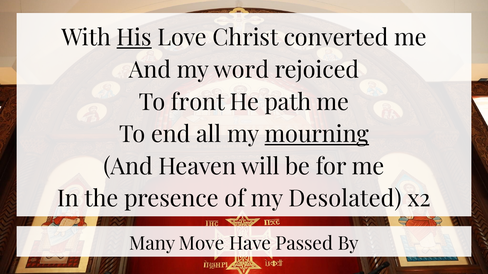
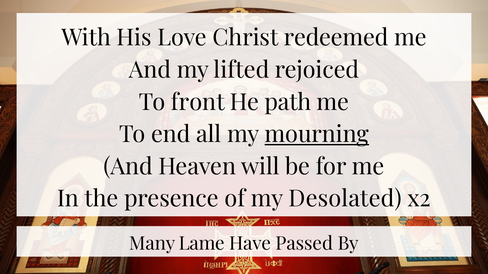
His underline: present -> none (134, 38)
converted: converted -> redeemed (336, 38)
word: word -> lifted (241, 70)
Move: Move -> Lame (202, 244)
